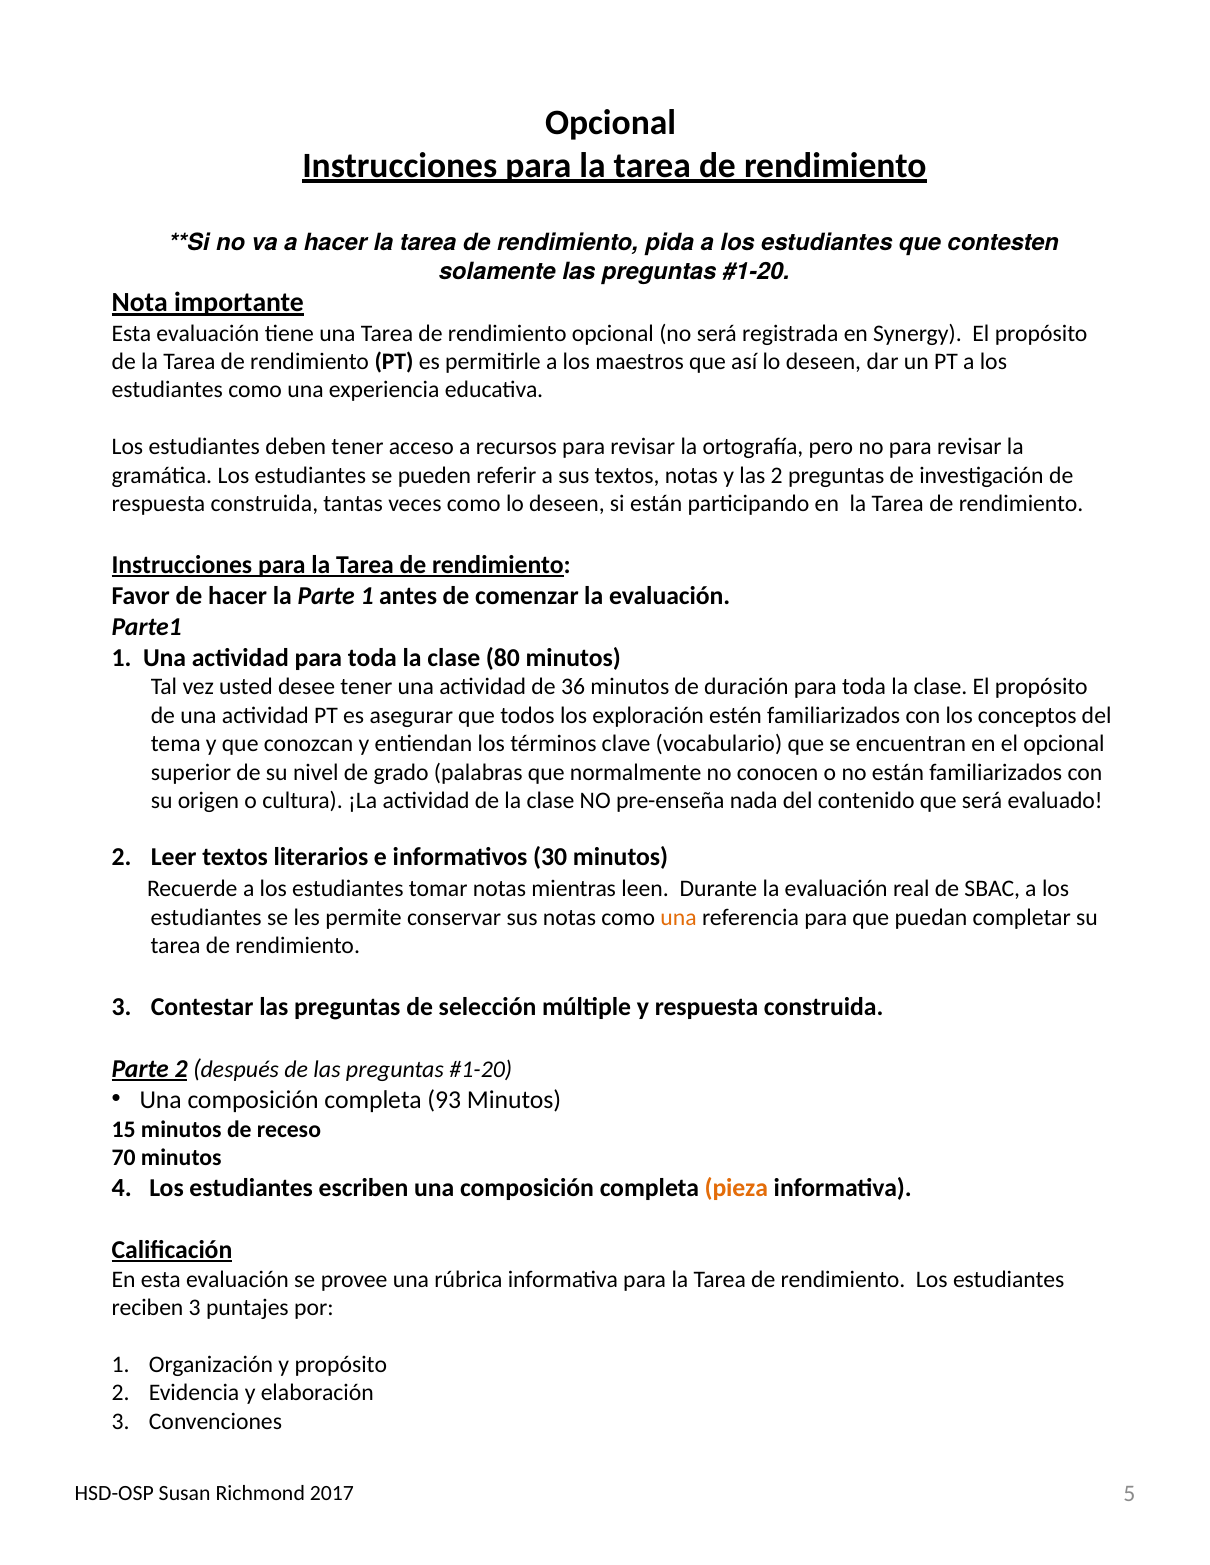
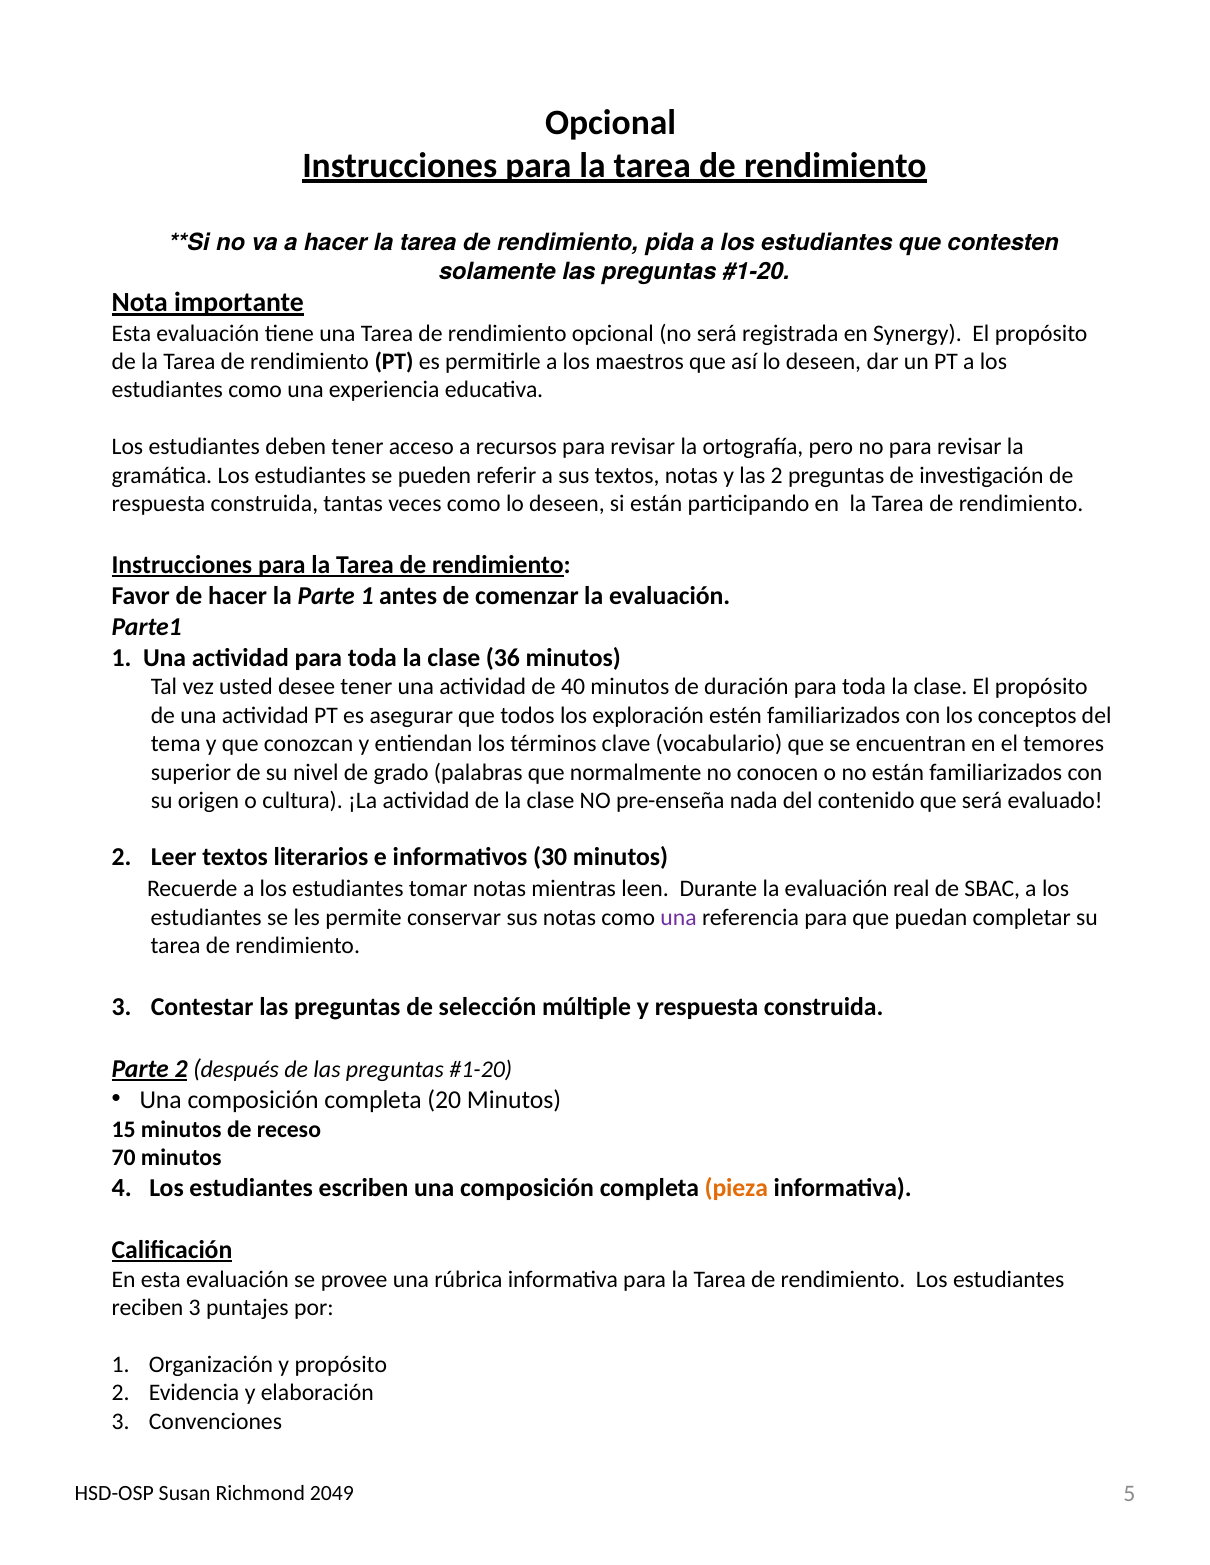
80: 80 -> 36 (503, 658)
36: 36 -> 40 (573, 688)
el opcional: opcional -> temores (1064, 744)
una colour: orange -> purple (679, 918)
93: 93 -> 20 (444, 1100)
2017: 2017 -> 2049 (332, 1494)
